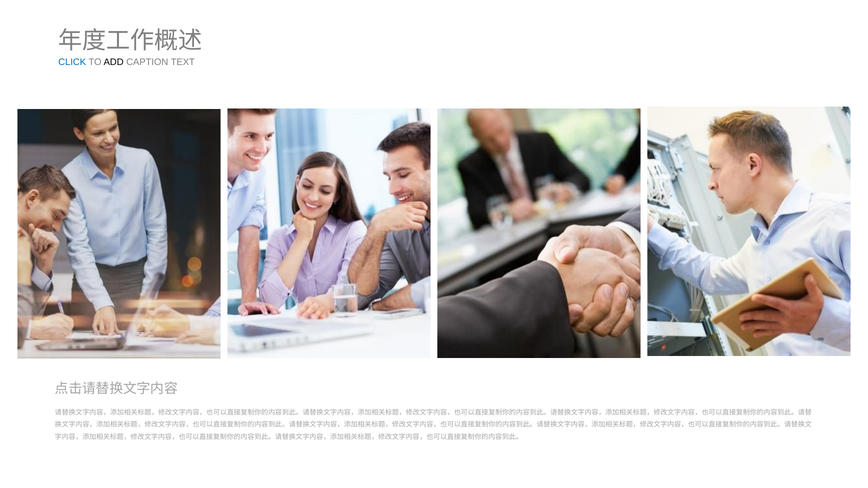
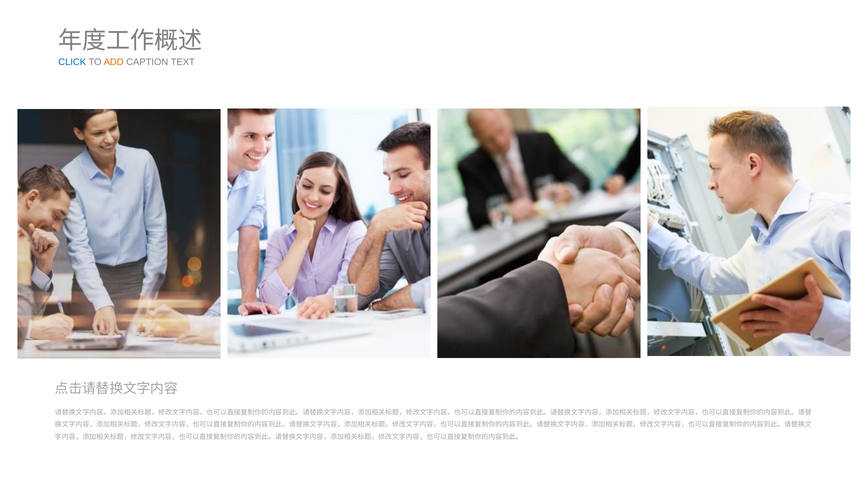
ADD colour: black -> orange (114, 62)
